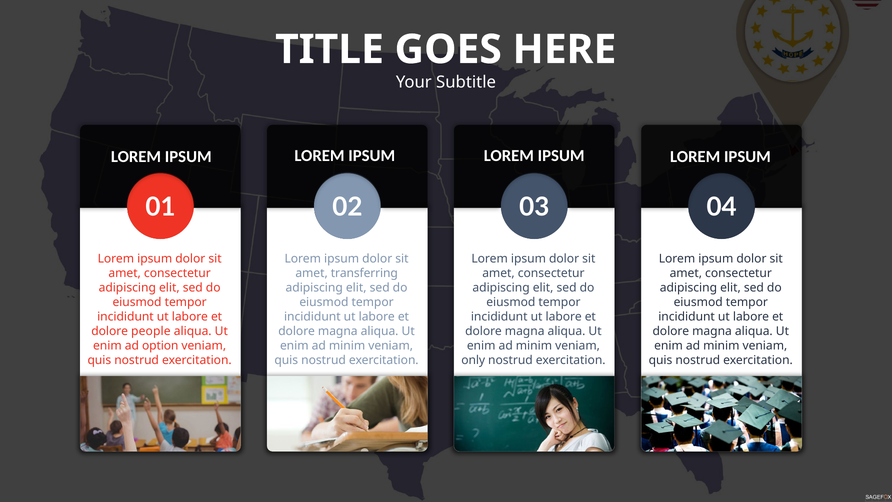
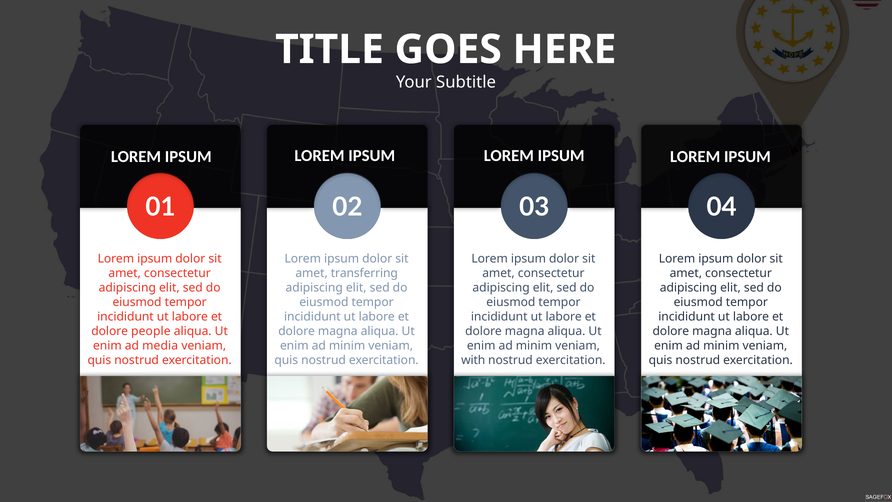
option: option -> media (160, 346)
only: only -> with (473, 360)
